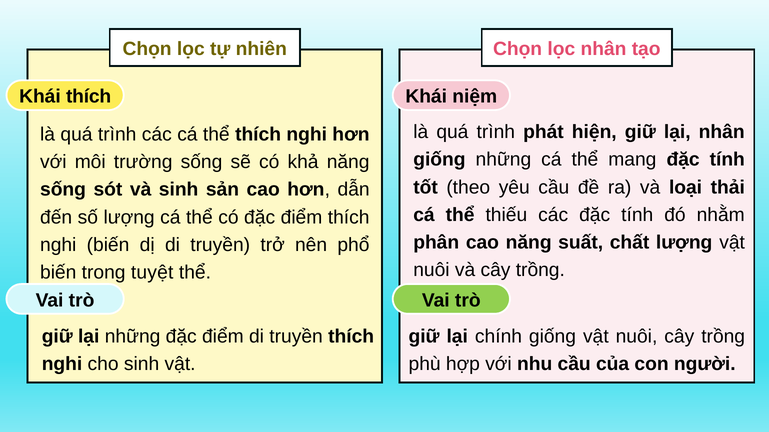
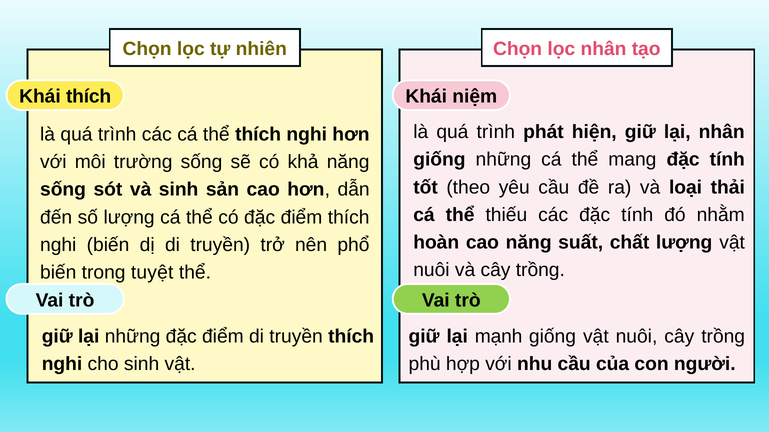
phân: phân -> hoàn (436, 243)
chính: chính -> mạnh (499, 337)
